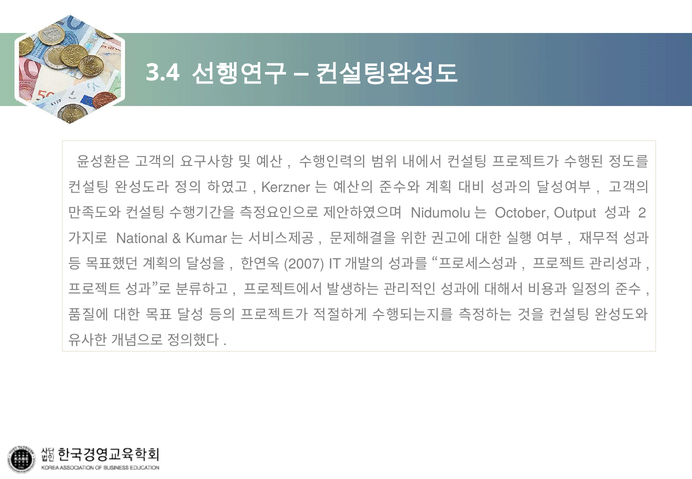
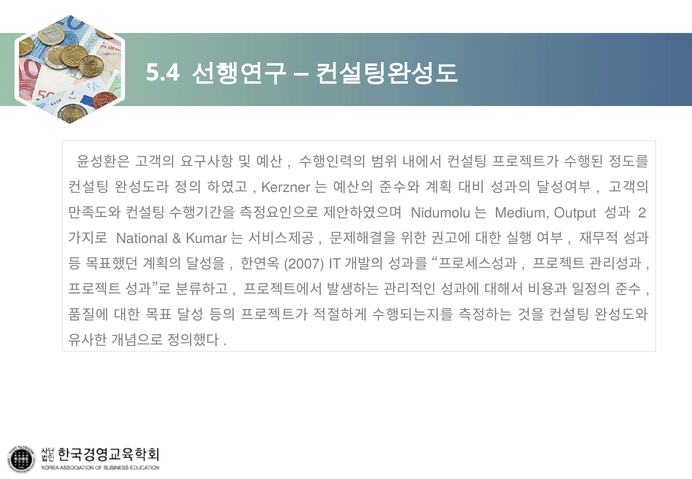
3.4: 3.4 -> 5.4 (163, 73)
October: October -> Medium (522, 213)
